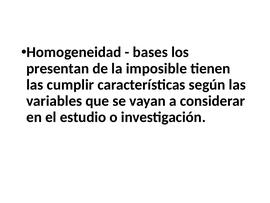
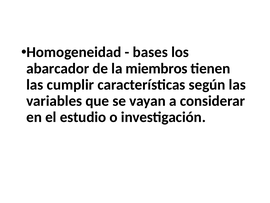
presentan: presentan -> abarcador (58, 68)
imposible: imposible -> miembros (157, 68)
